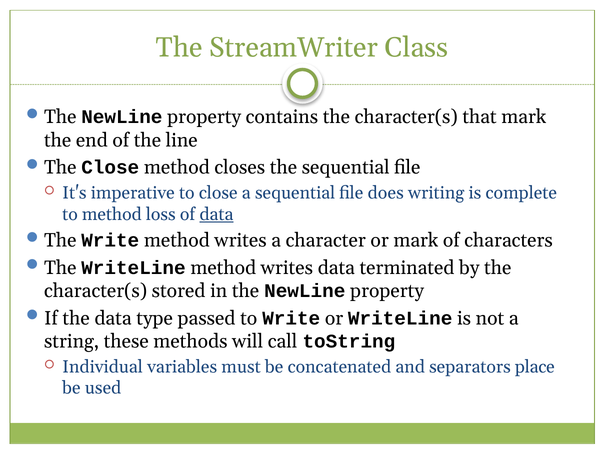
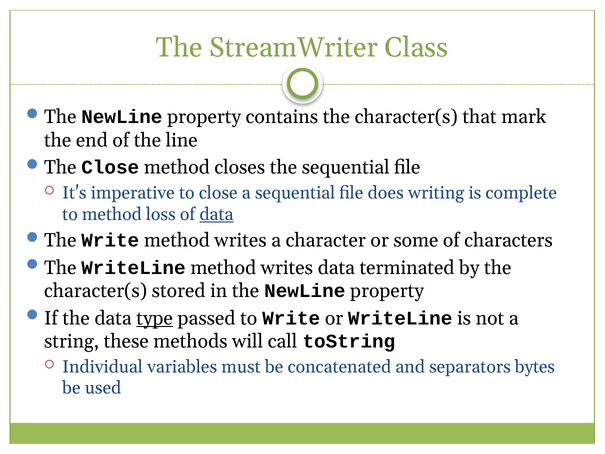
or mark: mark -> some (416, 240)
type underline: none -> present (155, 318)
place: place -> bytes (535, 367)
